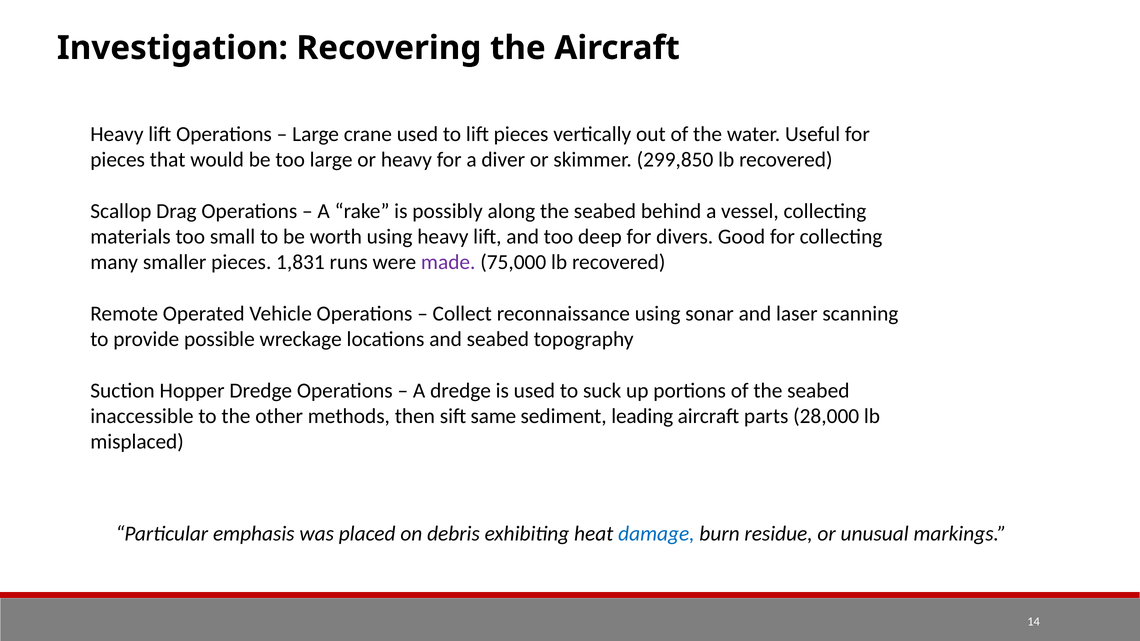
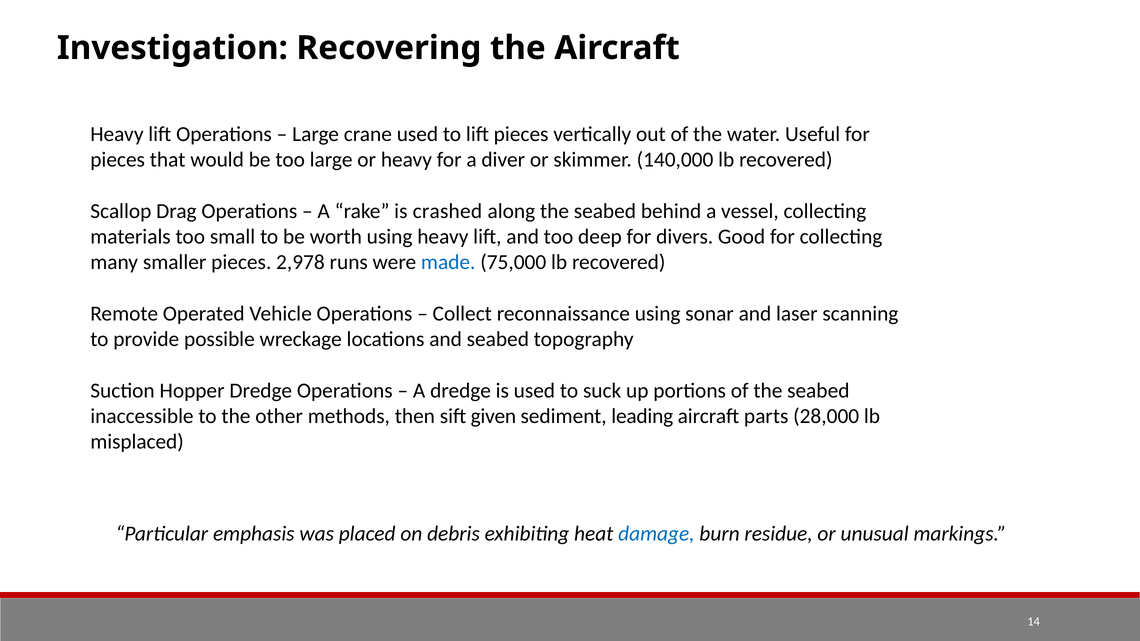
299,850: 299,850 -> 140,000 (675, 160)
possibly: possibly -> crashed (447, 211)
1,831: 1,831 -> 2,978 (300, 263)
made colour: purple -> blue (448, 263)
same: same -> given (493, 416)
